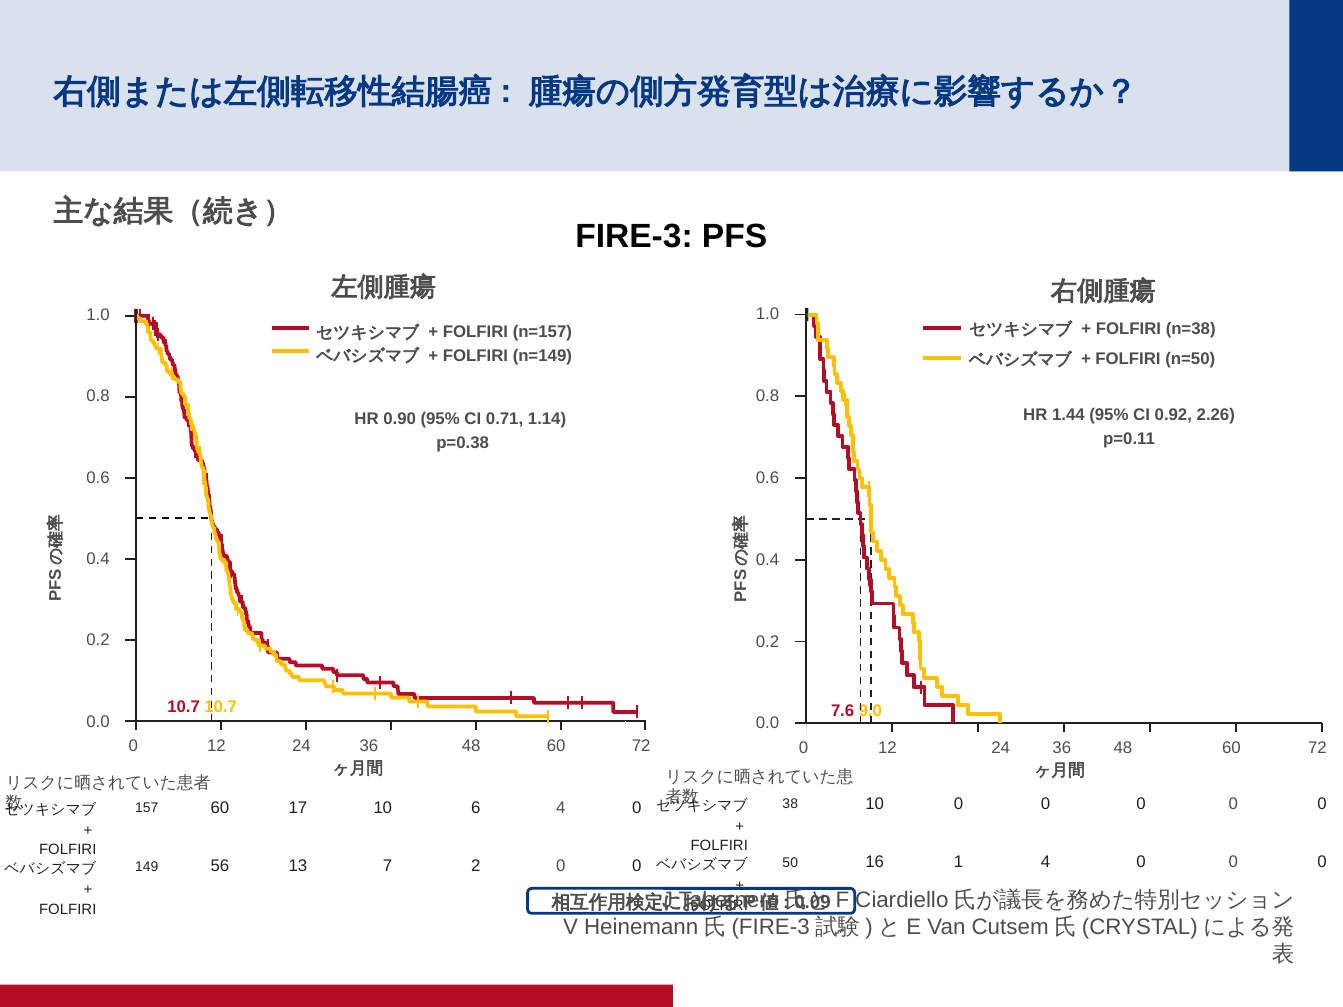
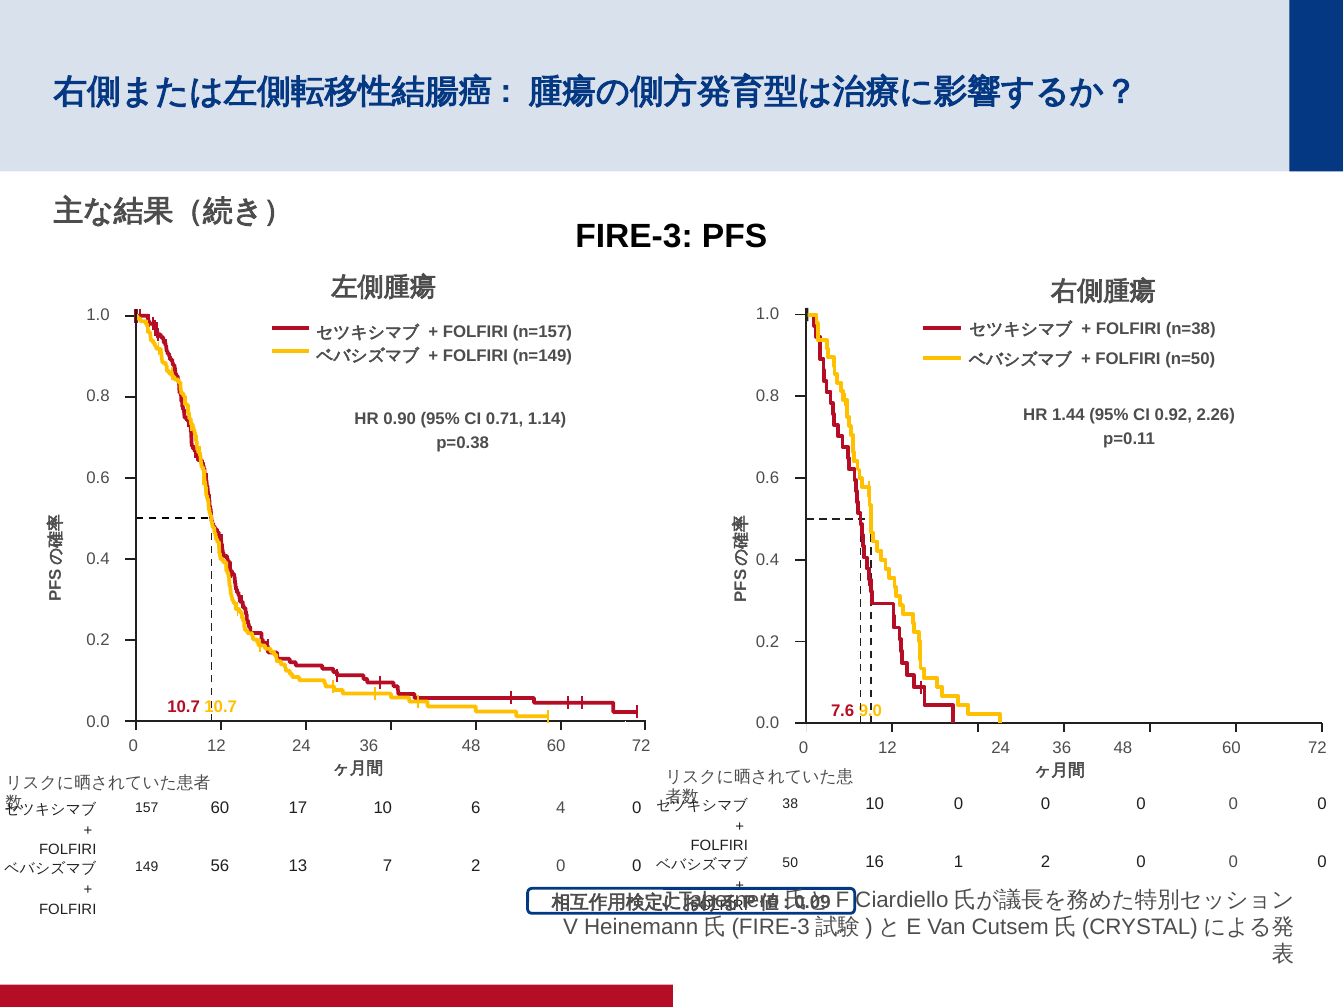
1 4: 4 -> 2 (1046, 862)
